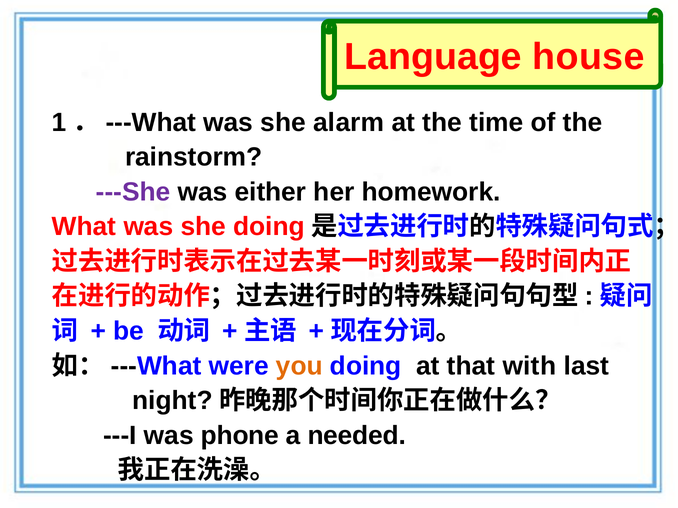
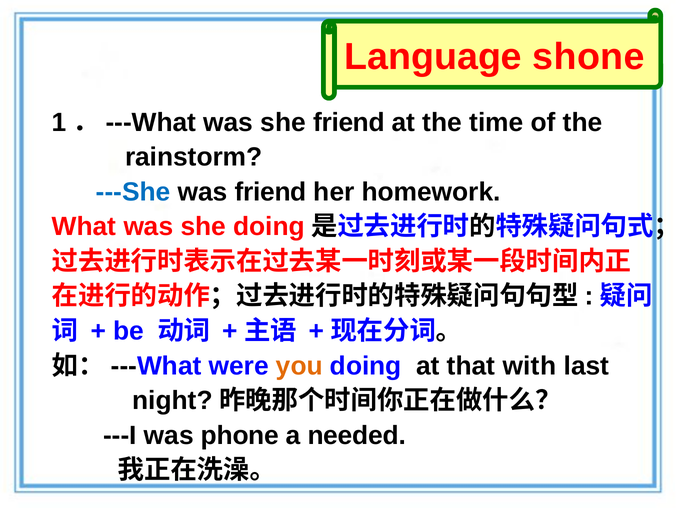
house: house -> shone (589, 57)
she alarm: alarm -> friend (349, 123)
---She colour: purple -> blue (133, 192)
was either: either -> friend (271, 192)
